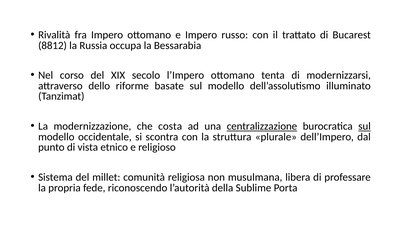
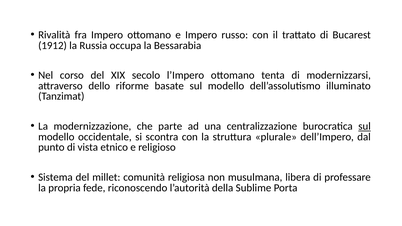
8812: 8812 -> 1912 (52, 45)
costa: costa -> parte (170, 126)
centralizzazione underline: present -> none (262, 126)
